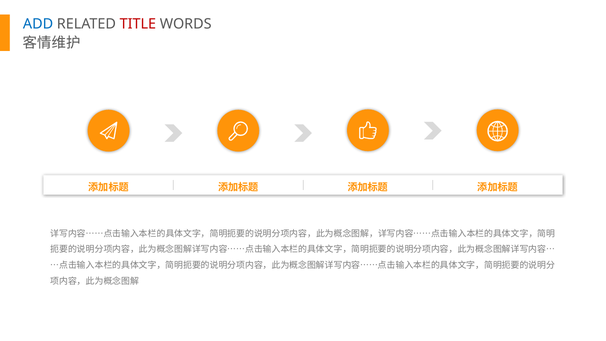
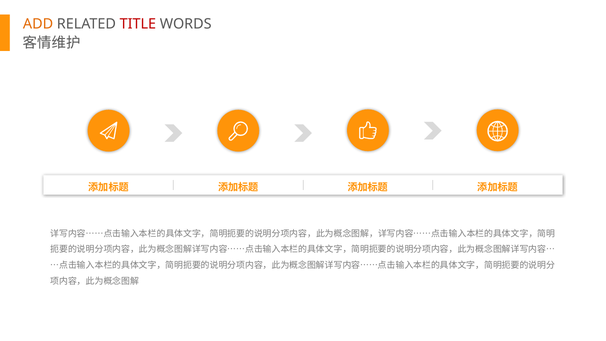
ADD colour: blue -> orange (38, 24)
